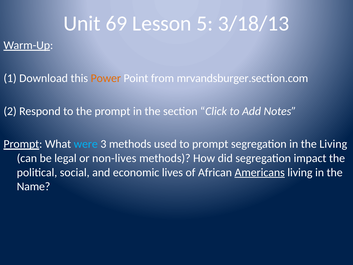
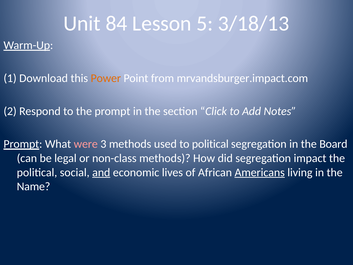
69: 69 -> 84 (116, 24)
mrvandsburger.section.com: mrvandsburger.section.com -> mrvandsburger.impact.com (242, 78)
were colour: light blue -> pink (86, 144)
to prompt: prompt -> political (210, 144)
the Living: Living -> Board (333, 144)
non-lives: non-lives -> non-class (114, 158)
and underline: none -> present (101, 172)
